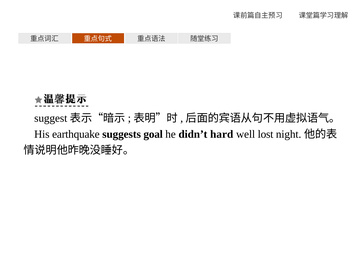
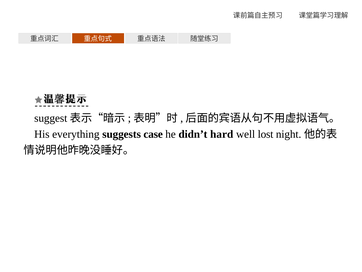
earthquake: earthquake -> everything (76, 134)
goal: goal -> case (153, 134)
